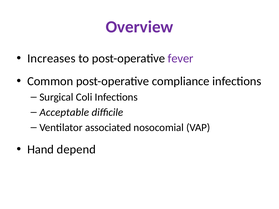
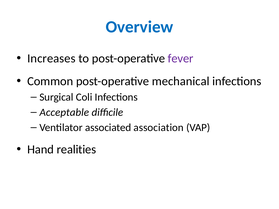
Overview colour: purple -> blue (139, 27)
compliance: compliance -> mechanical (181, 81)
nosocomial: nosocomial -> association (159, 128)
depend: depend -> realities (76, 150)
